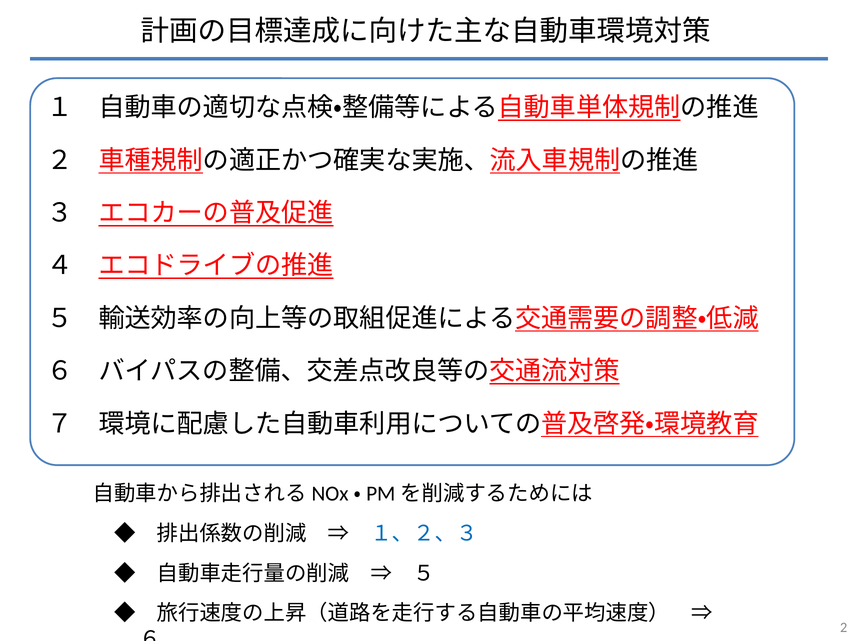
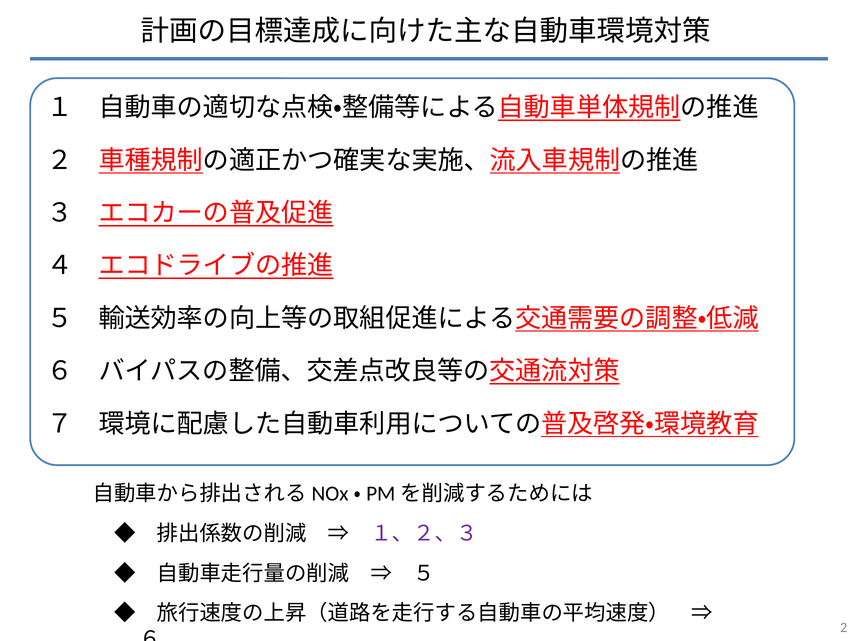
１、２、３ colour: blue -> purple (424, 534)
